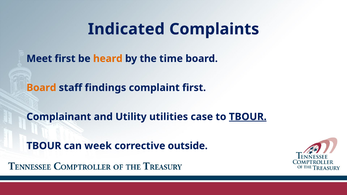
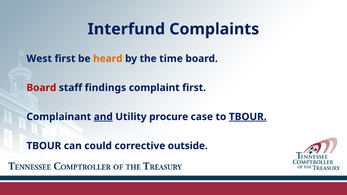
Indicated: Indicated -> Interfund (126, 29)
Meet: Meet -> West (39, 59)
Board colour: orange -> red (41, 88)
and underline: none -> present (103, 117)
utilities: utilities -> procure (169, 117)
week: week -> could (98, 146)
